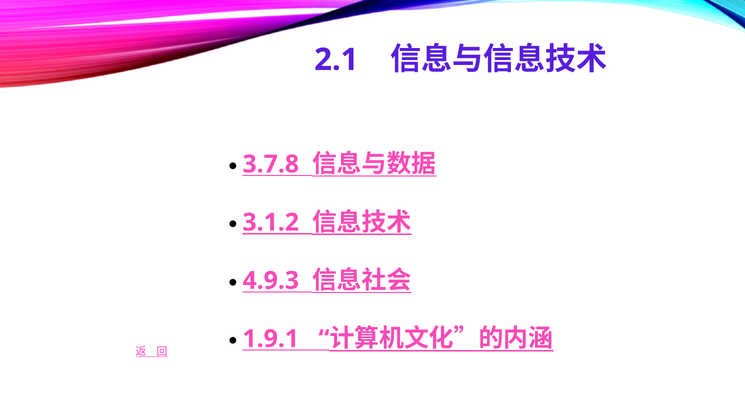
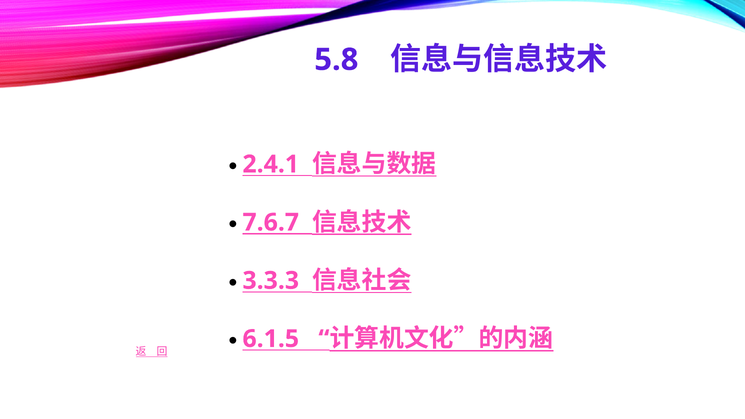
2.1: 2.1 -> 5.8 (336, 60)
3.7.8: 3.7.8 -> 2.4.1 (271, 164)
3.1.2: 3.1.2 -> 7.6.7 (271, 222)
4.9.3: 4.9.3 -> 3.3.3 (271, 281)
1.9.1: 1.9.1 -> 6.1.5 (271, 339)
